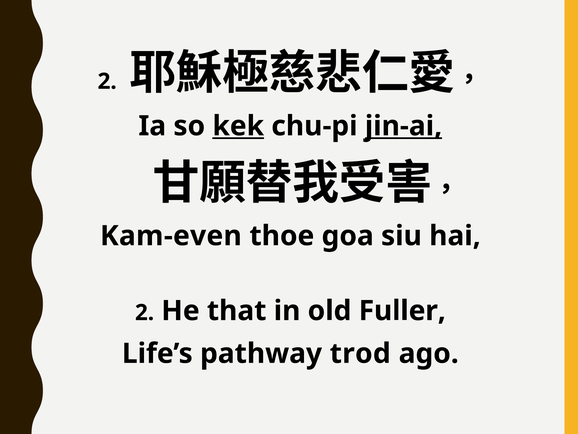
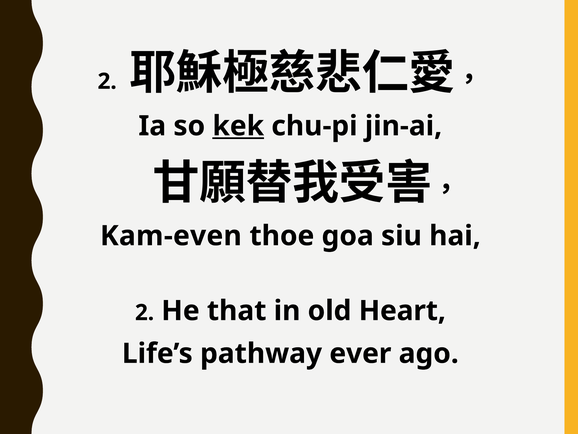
jin-ai underline: present -> none (403, 126)
Fuller: Fuller -> Heart (402, 310)
trod: trod -> ever (360, 353)
